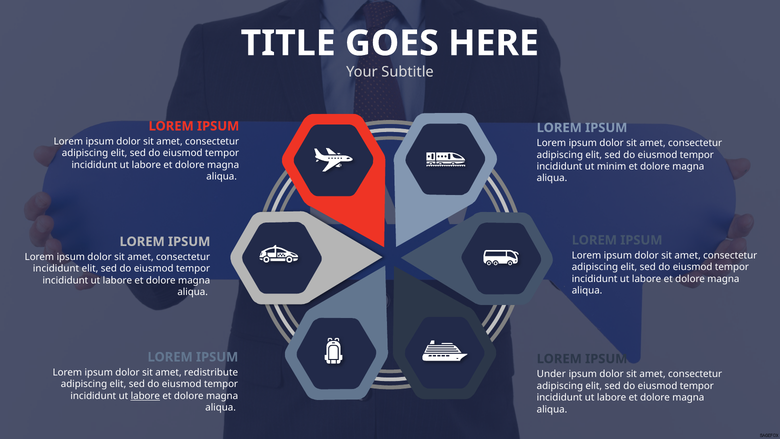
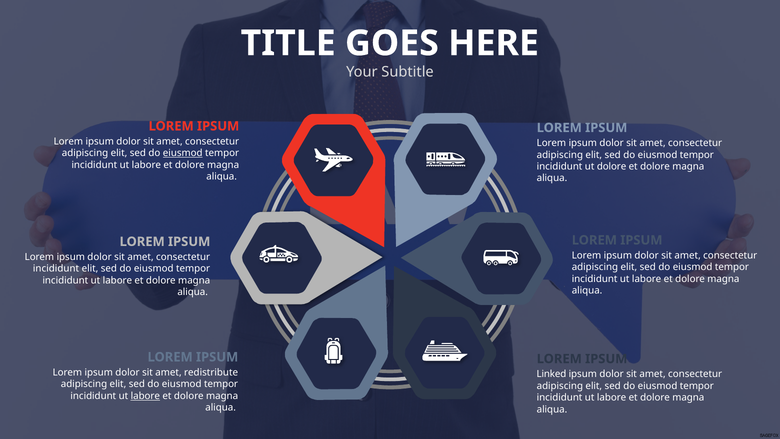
eiusmod underline: none -> present (183, 153)
ut minim: minim -> dolore (612, 166)
Under: Under -> Linked (551, 374)
